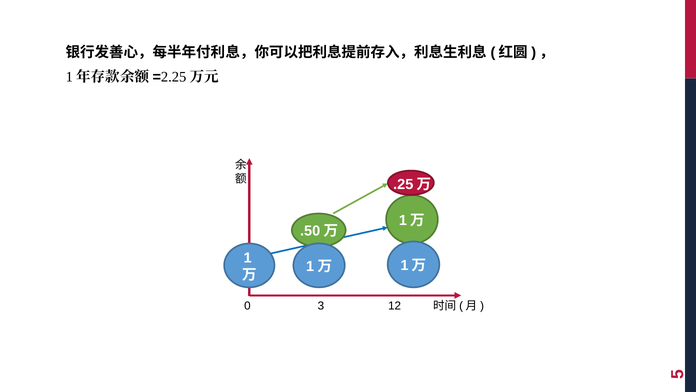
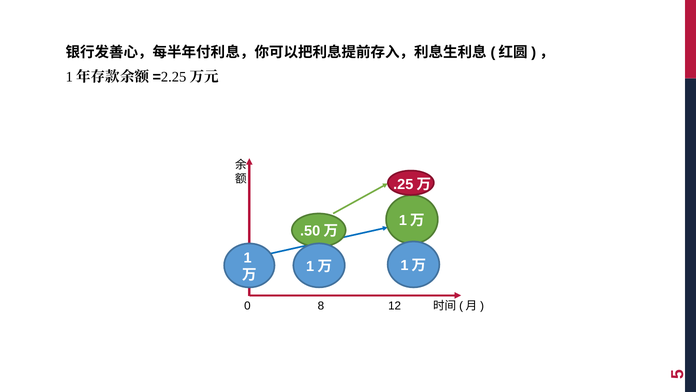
3: 3 -> 8 (321, 305)
